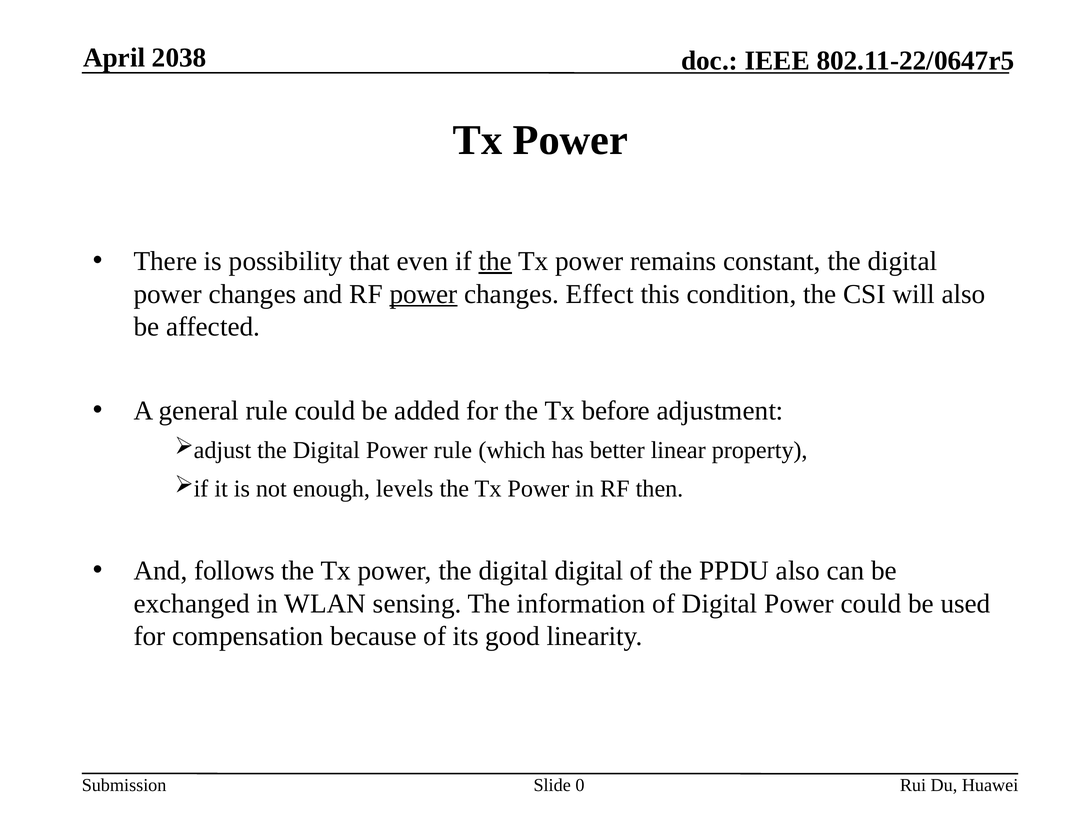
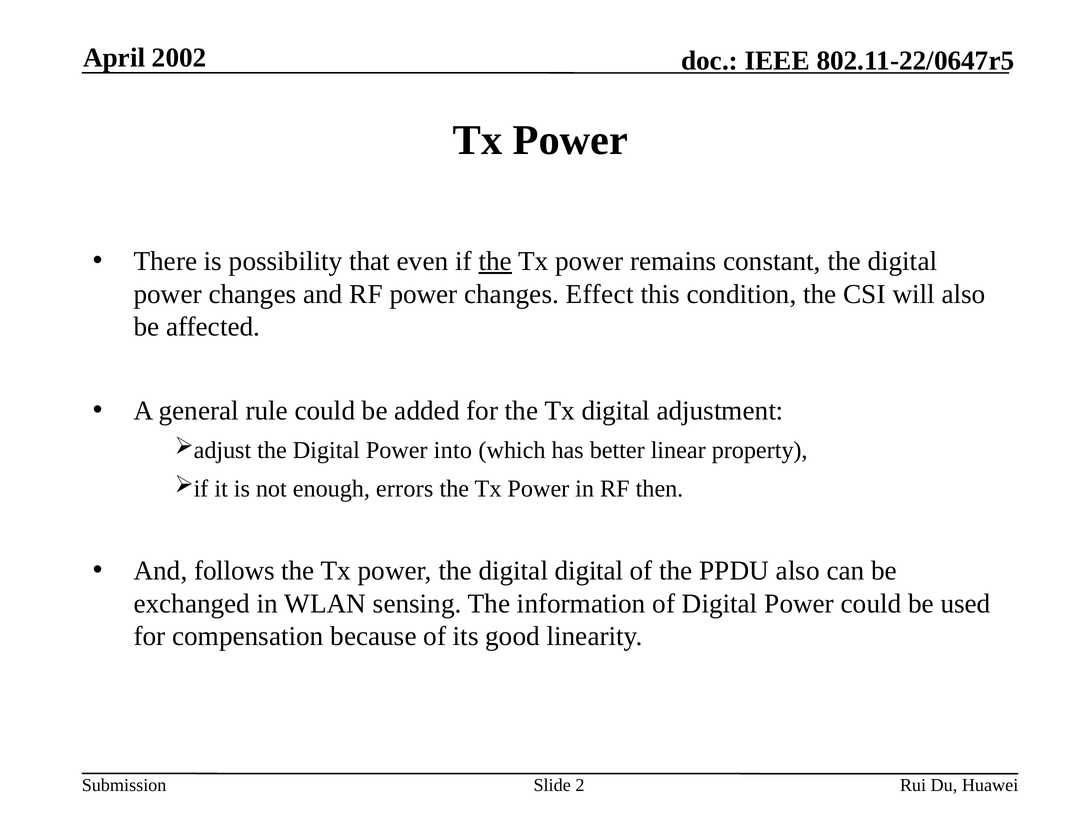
2038: 2038 -> 2002 (179, 58)
power underline: present -> none (424, 294)
Tx before: before -> digital (616, 410)
Power rule: rule -> into (453, 450)
levels: levels -> errors (405, 488)
0: 0 -> 2 (580, 785)
